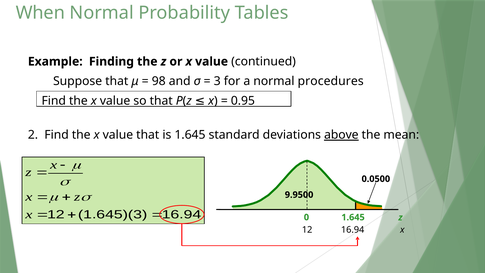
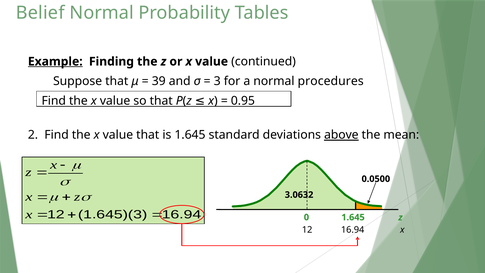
When: When -> Belief (40, 13)
Example underline: none -> present (55, 61)
98: 98 -> 39 (159, 81)
9.9500: 9.9500 -> 3.0632 (299, 195)
